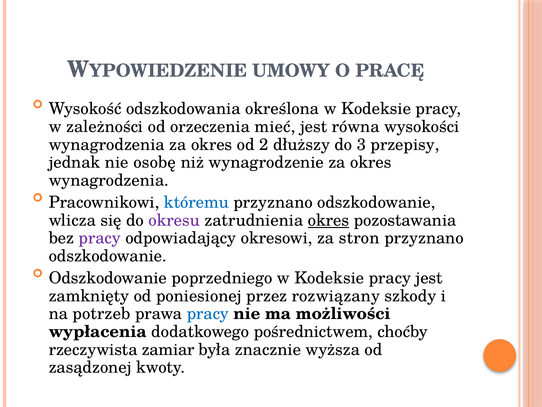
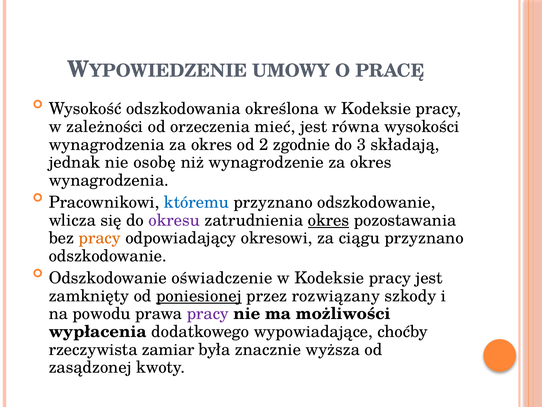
dłuższy: dłuższy -> zgodnie (302, 144)
przepisy: przepisy -> składają (405, 144)
pracy colour: purple -> orange (100, 238)
stron: stron -> ciągu (359, 238)
poprzedniego: poprzedniego -> oświadczenie (222, 278)
poniesionej underline: none -> present (199, 296)
potrzeb: potrzeb -> powodu (102, 313)
pracy colour: blue -> purple (208, 313)
pośrednictwem: pośrednictwem -> wypowiadające (313, 331)
